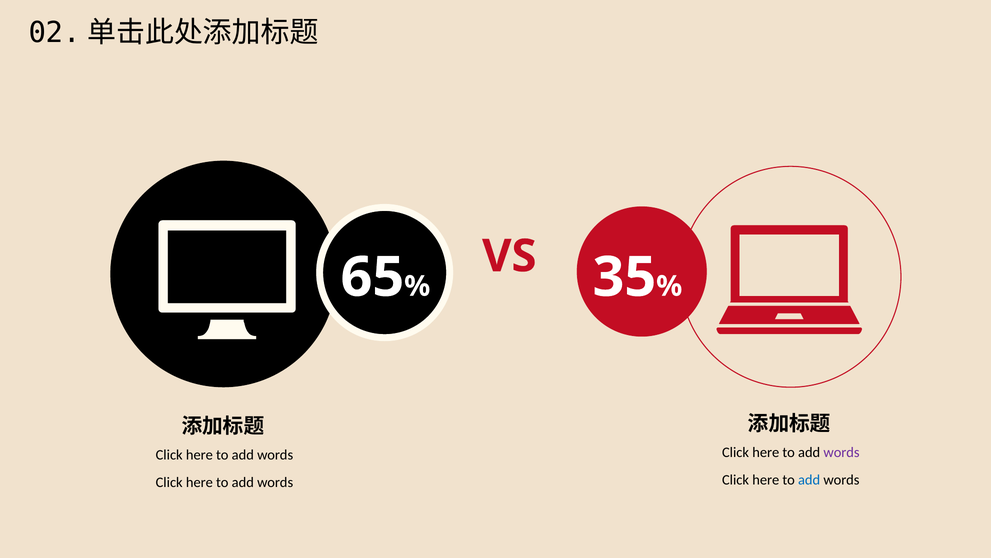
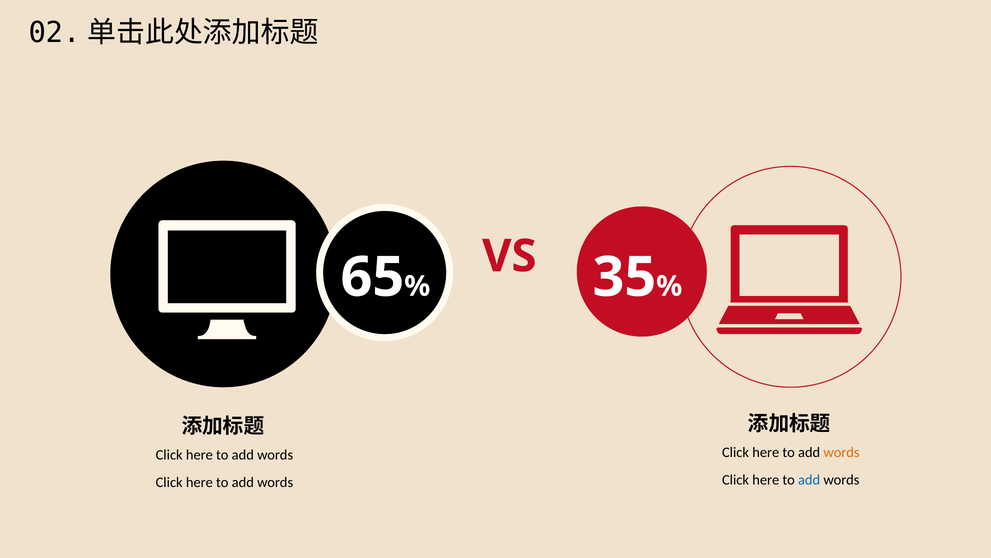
words colour: purple -> orange (842, 452)
